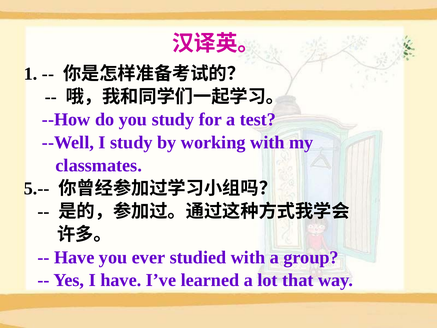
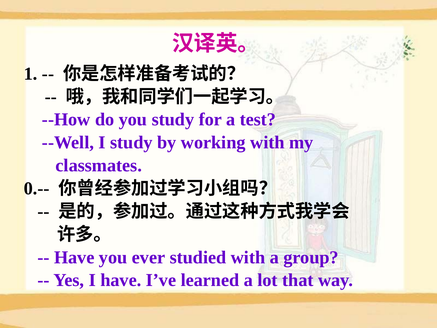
5.--: 5.-- -> 0.-- (37, 188)
